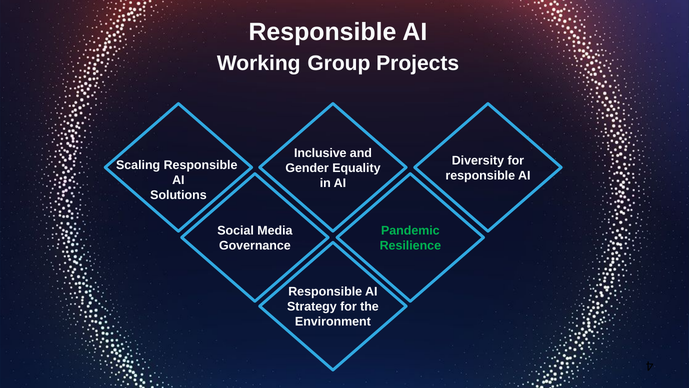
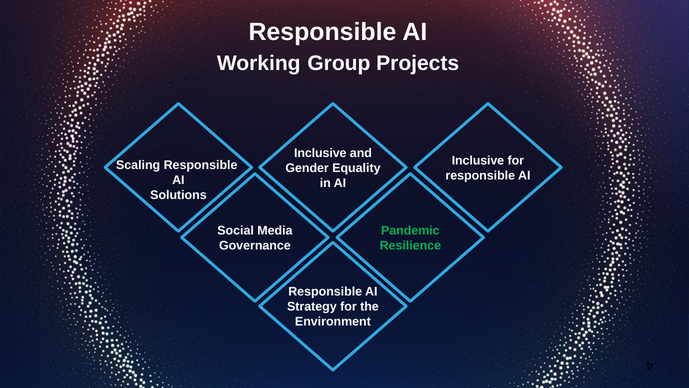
Diversity: Diversity -> Inclusive (478, 160)
